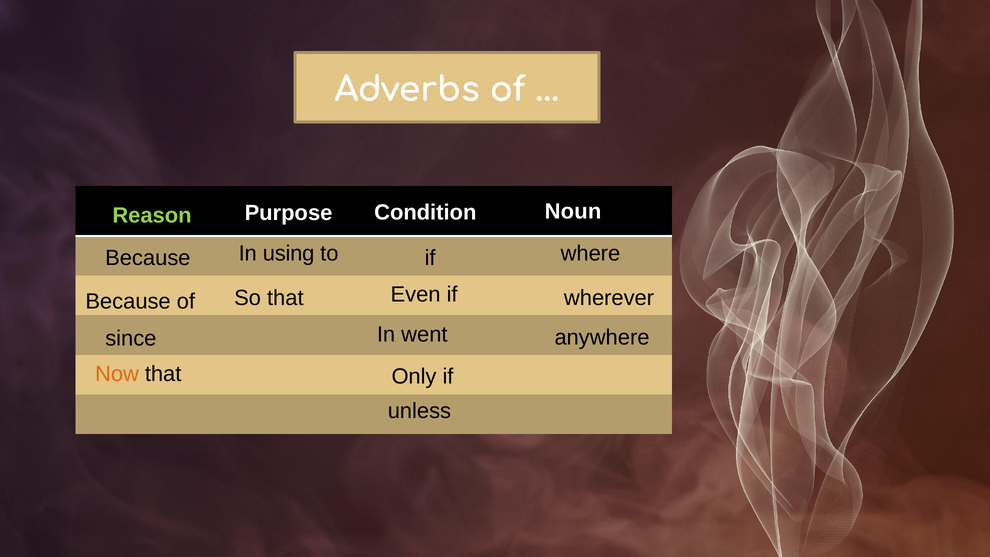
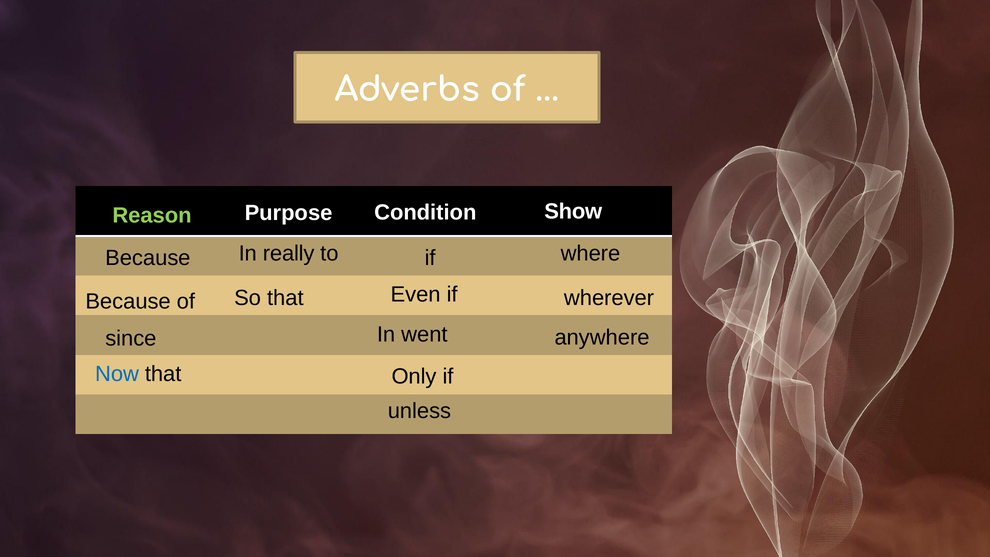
Noun: Noun -> Show (573, 211)
using: using -> really (289, 254)
Now colour: orange -> blue (117, 374)
